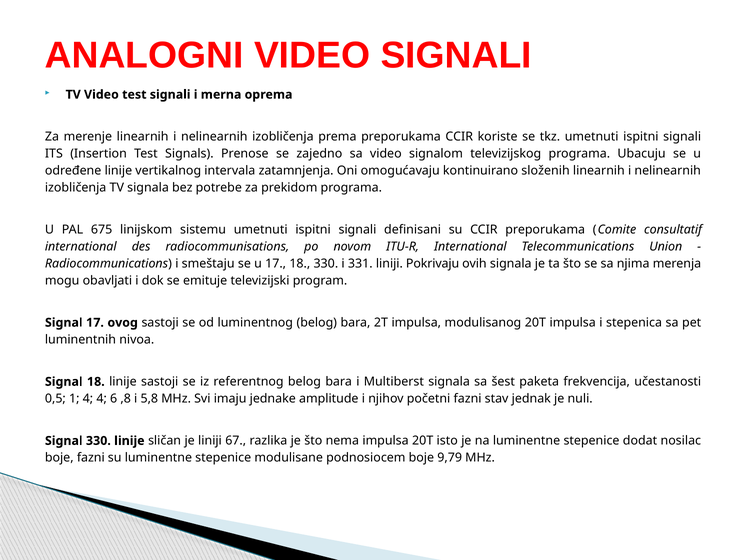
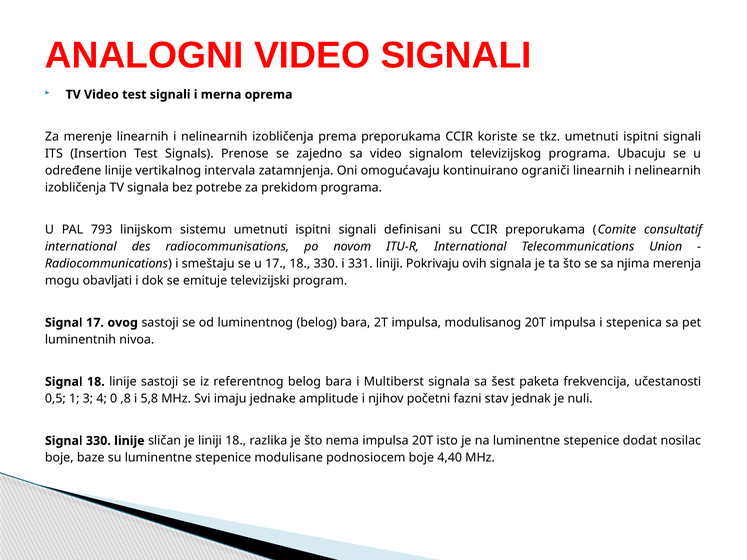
složenih: složenih -> ograniči (546, 171)
675: 675 -> 793 (102, 230)
1 4: 4 -> 3 (88, 399)
6: 6 -> 0 (114, 399)
liniji 67: 67 -> 18 (236, 441)
boje fazni: fazni -> baze (91, 458)
9,79: 9,79 -> 4,40 (450, 458)
